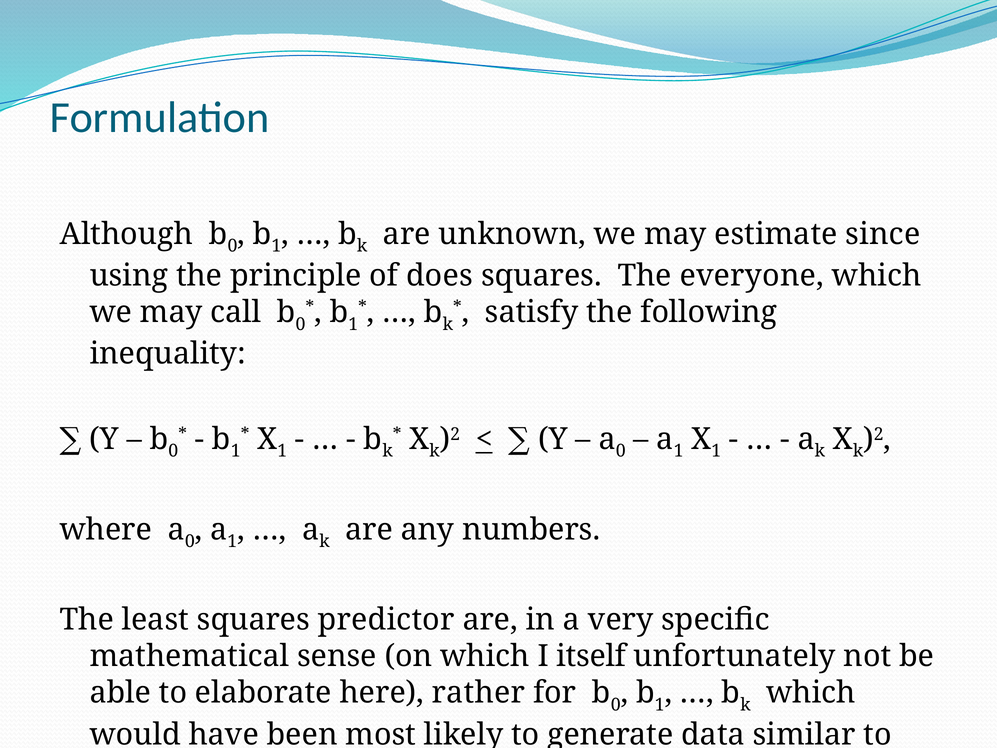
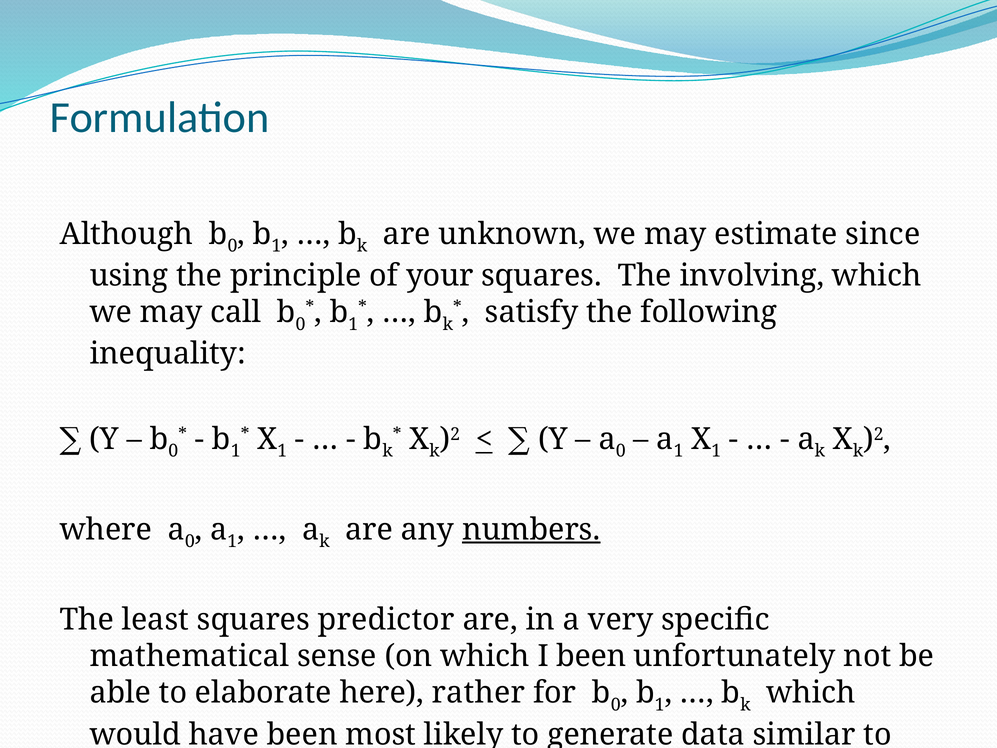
does: does -> your (440, 276)
everyone: everyone -> involving (752, 276)
numbers underline: none -> present (531, 529)
I itself: itself -> been (591, 656)
